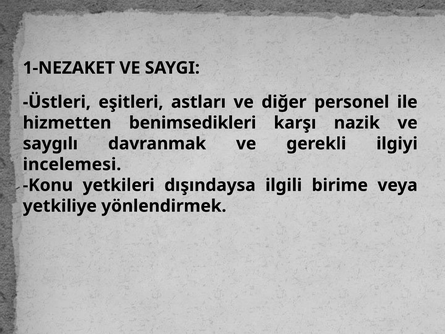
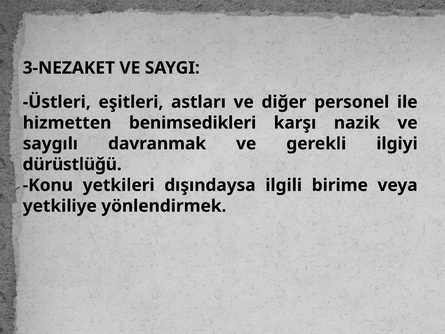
1-NEZAKET: 1-NEZAKET -> 3-NEZAKET (69, 68)
incelemesi: incelemesi -> dürüstlüğü (72, 164)
